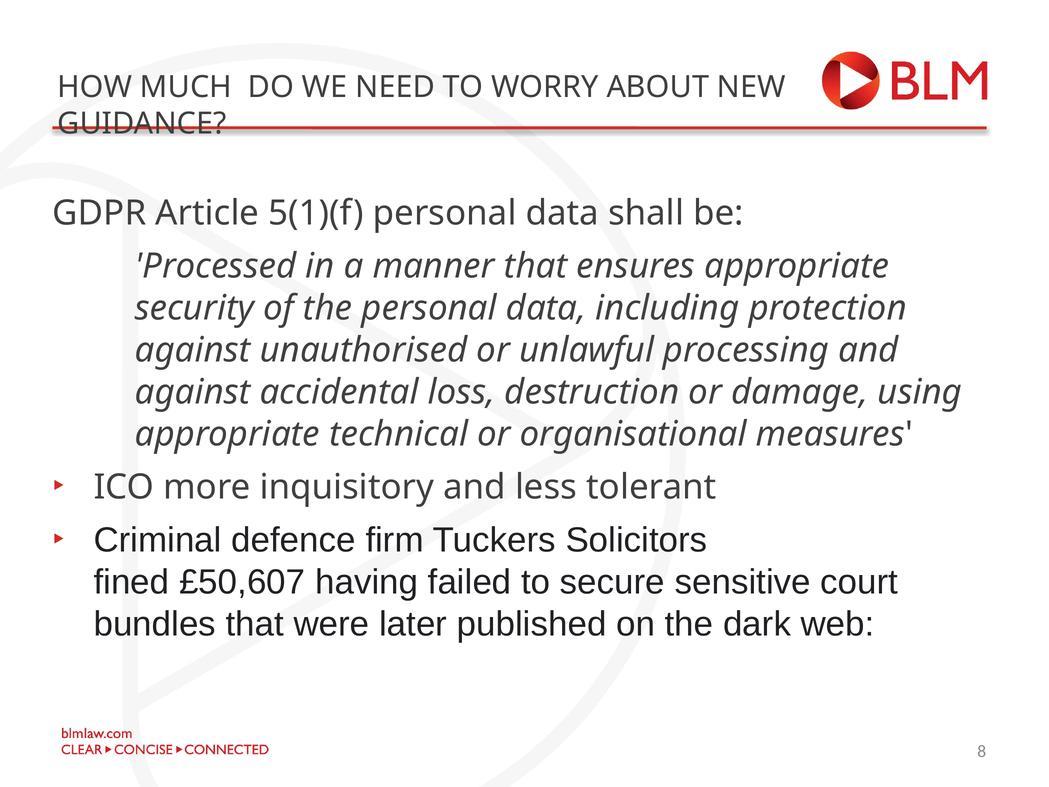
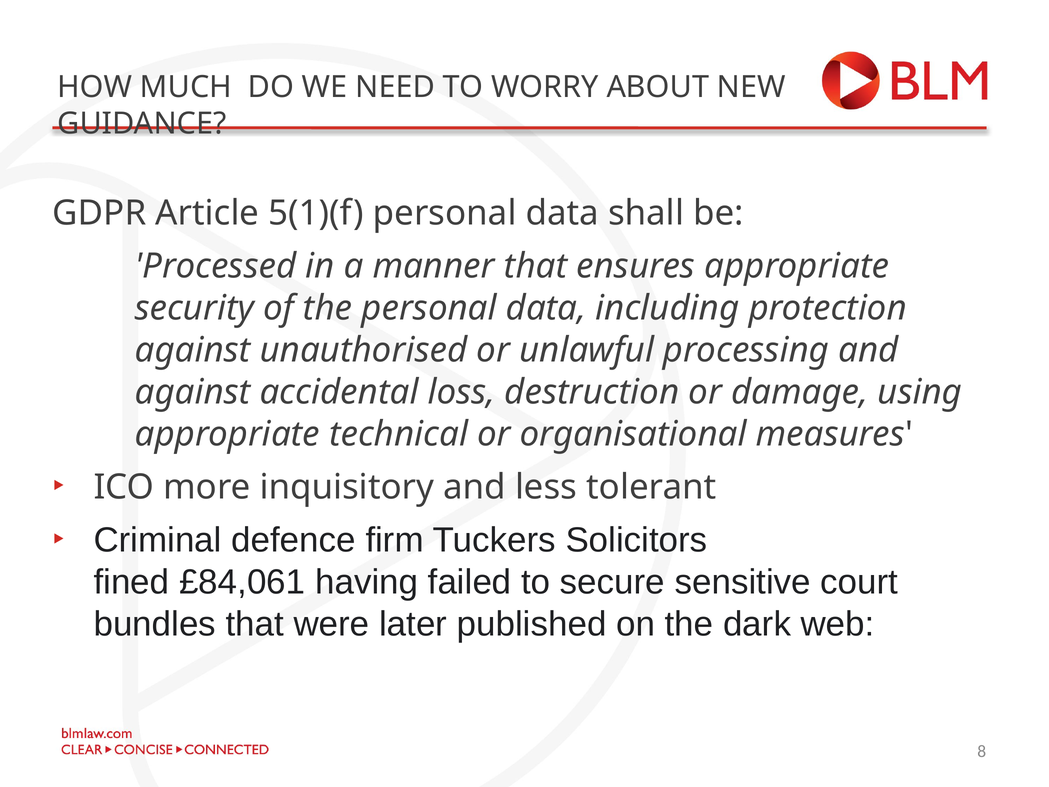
£50,607: £50,607 -> £84,061 (242, 582)
